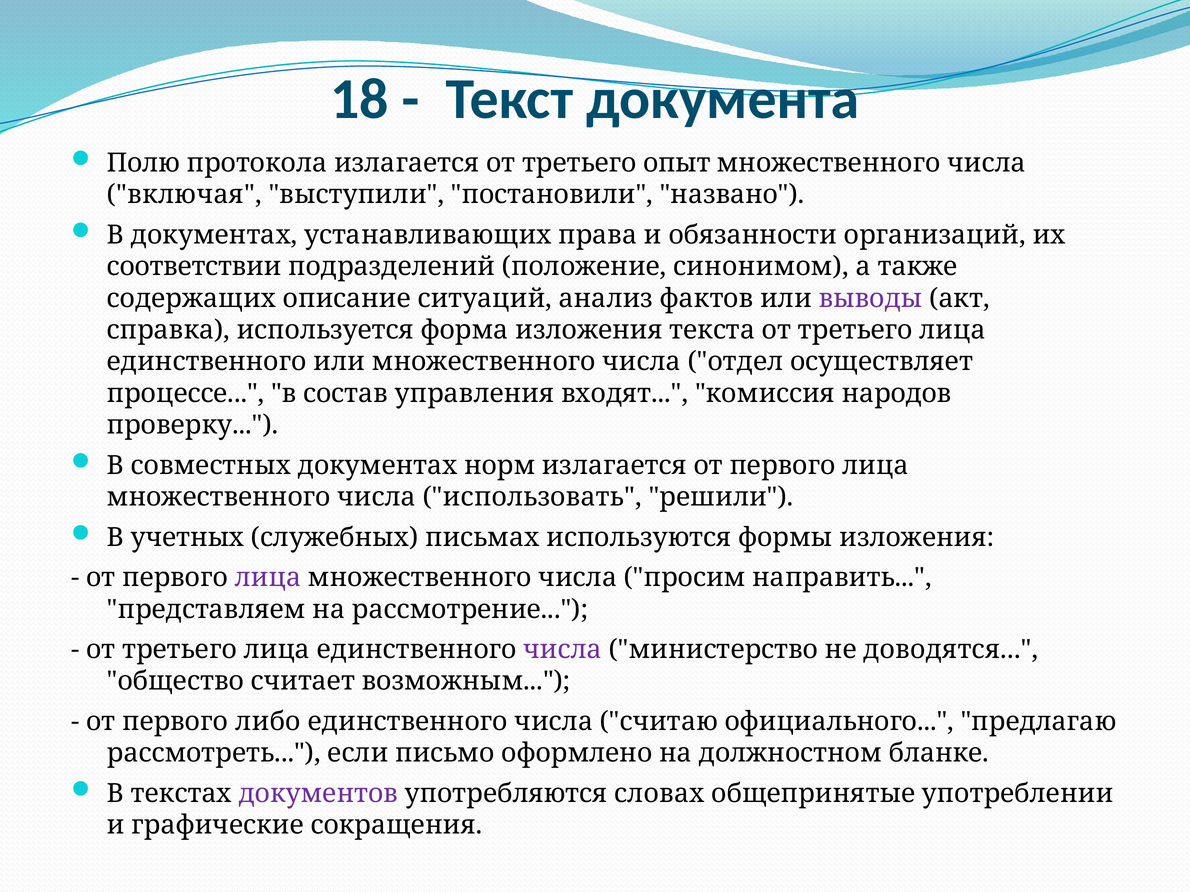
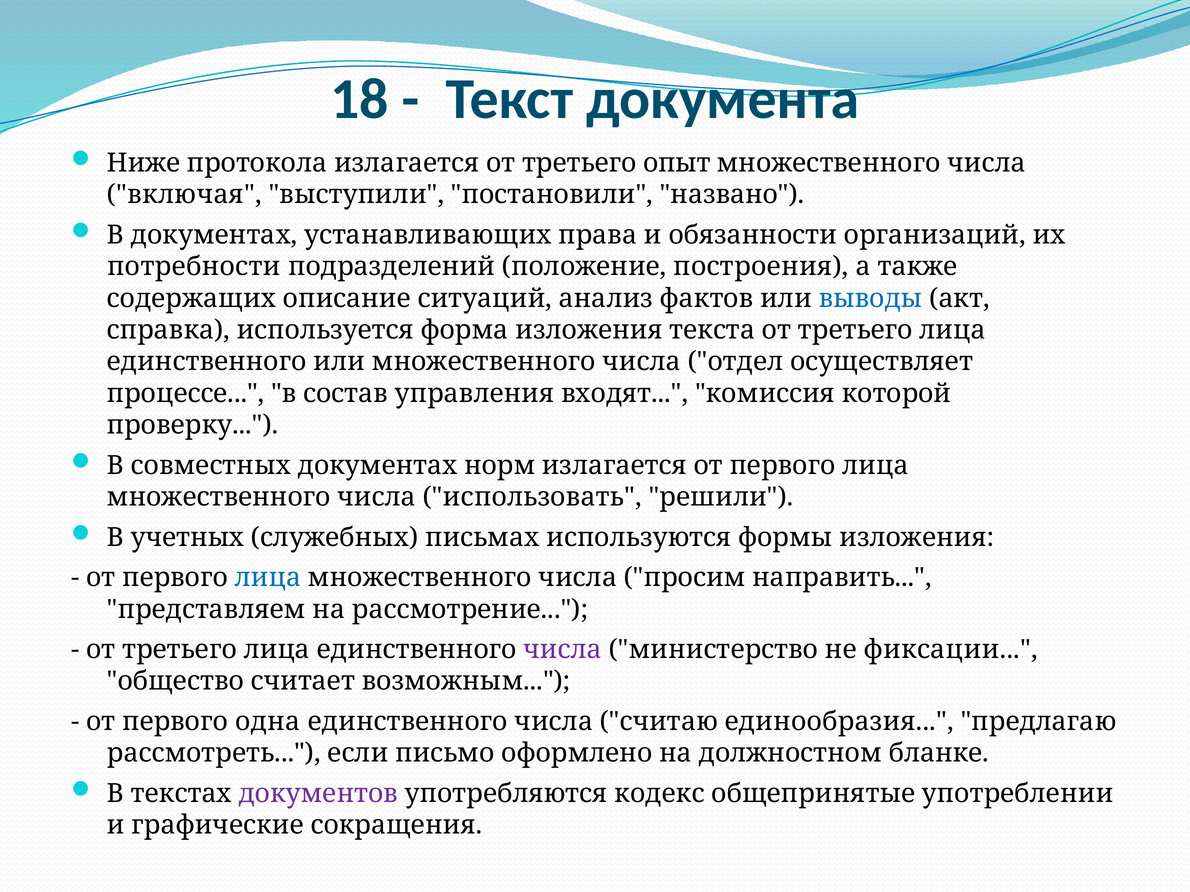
Полю: Полю -> Ниже (144, 163)
соответствии: соответствии -> потребности (194, 267)
синонимом: синонимом -> построения (761, 267)
выводы colour: purple -> blue (871, 298)
народов: народов -> которой (897, 394)
лица colour: purple -> blue (268, 578)
доводятся: доводятся -> фиксации (951, 650)
либо: либо -> одна (268, 722)
официального: официального -> единообразия (839, 722)
словах: словах -> кодекс (659, 794)
